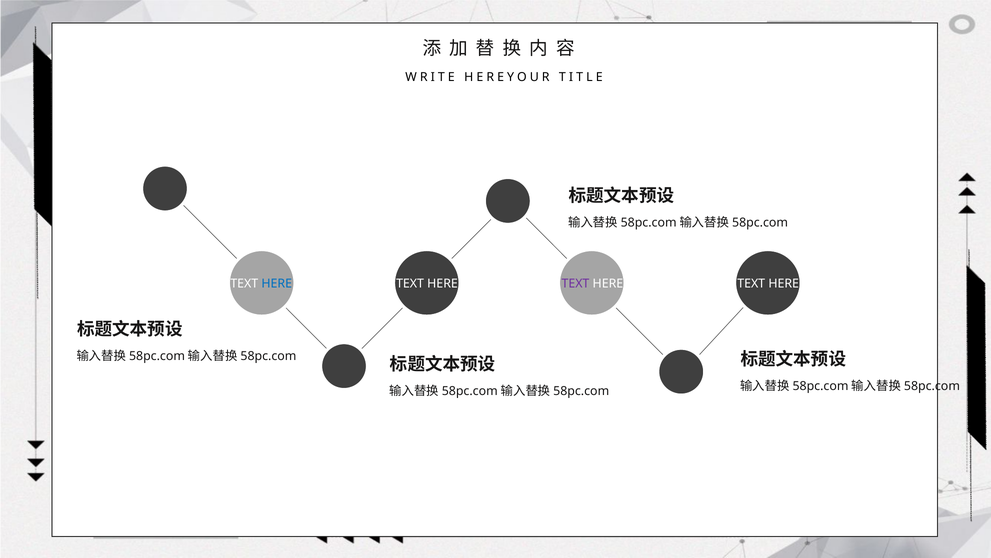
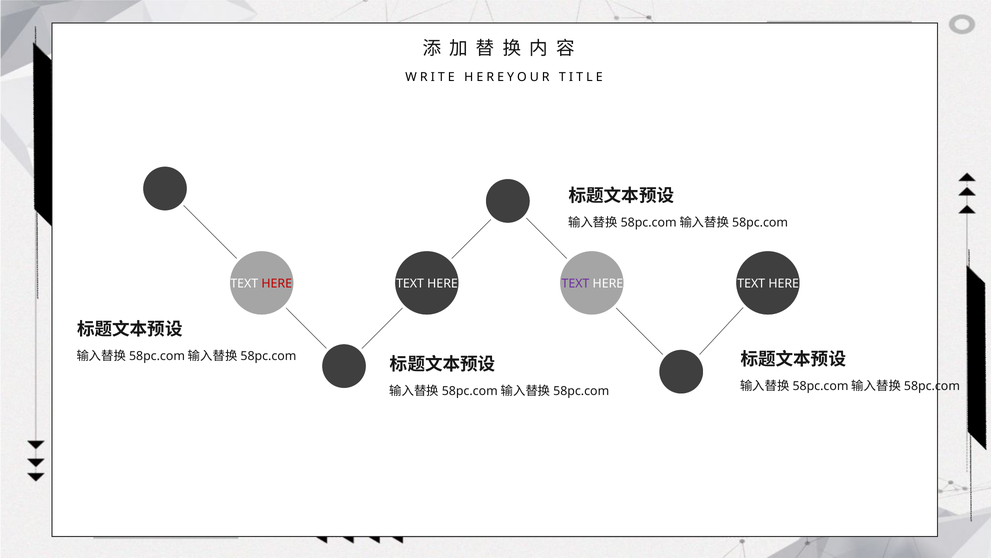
HERE colour: blue -> red (277, 283)
